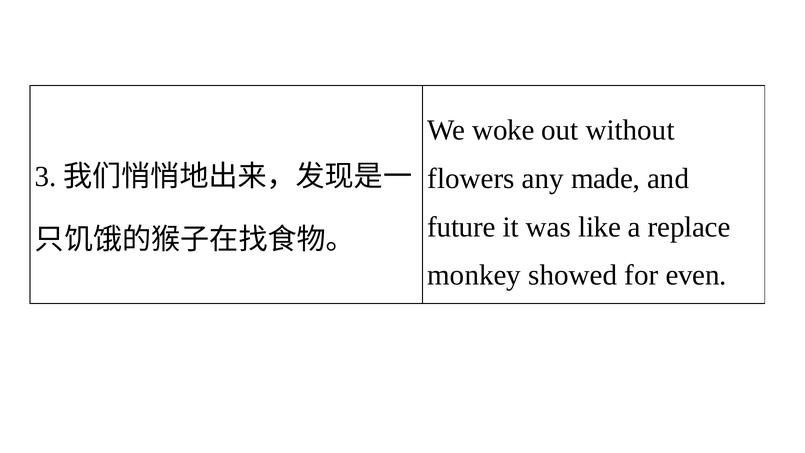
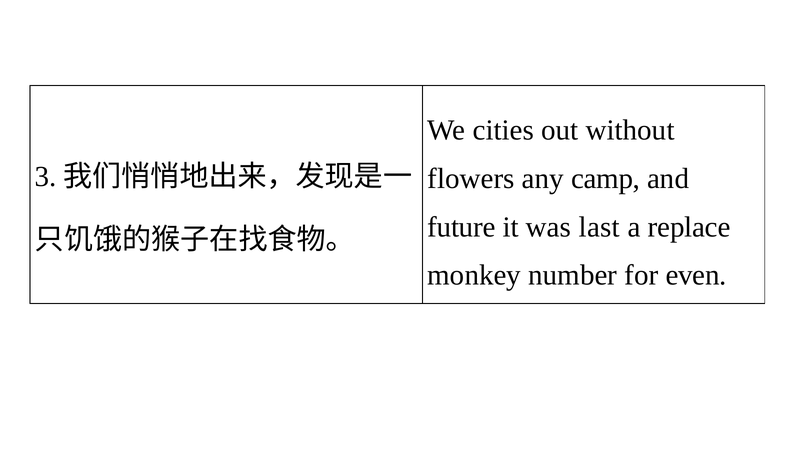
woke: woke -> cities (503, 130)
made: made -> camp (606, 179)
like: like -> last (599, 227)
showed: showed -> number (573, 275)
